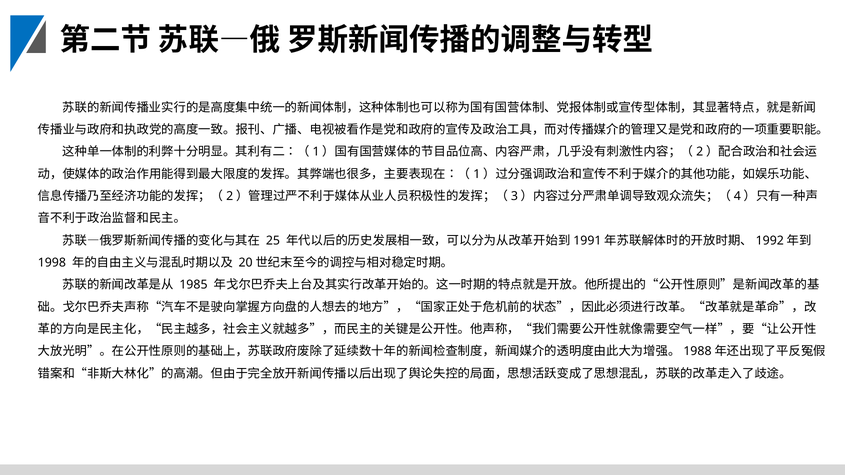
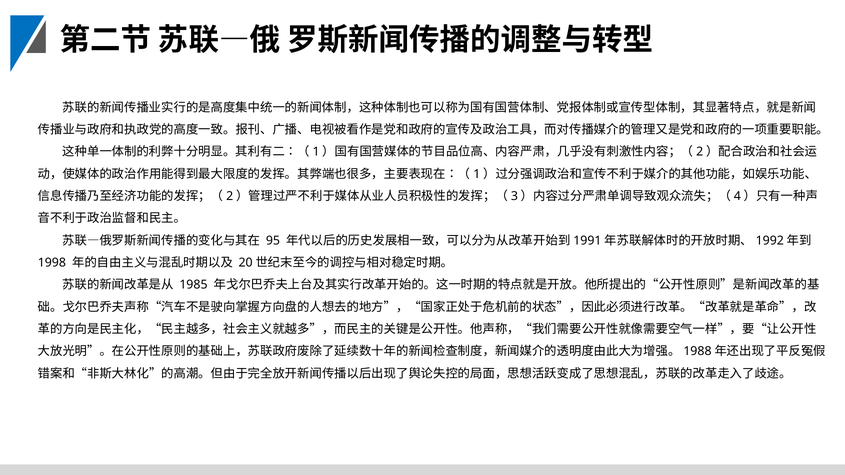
25: 25 -> 95 (273, 241)
